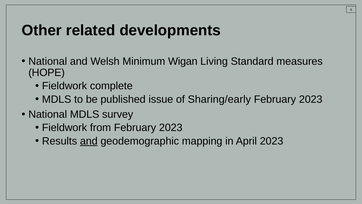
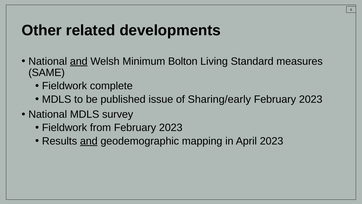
and underline: none -> present (79, 61)
Wigan: Wigan -> Bolton (183, 61)
HOPE: HOPE -> SAME (47, 73)
